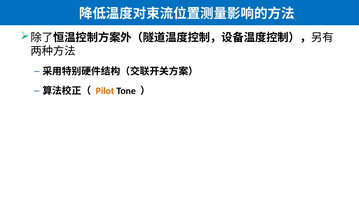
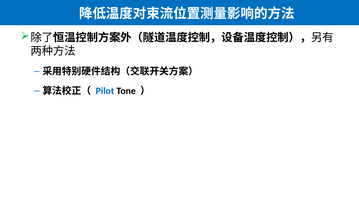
Pilot colour: orange -> blue (105, 91)
